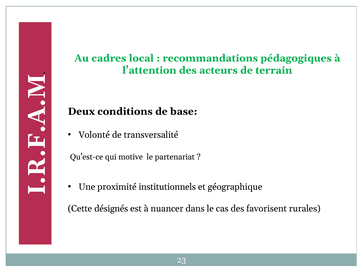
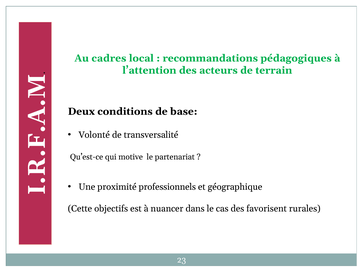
institutionnels: institutionnels -> professionnels (167, 187)
désignés: désignés -> objectifs (111, 209)
